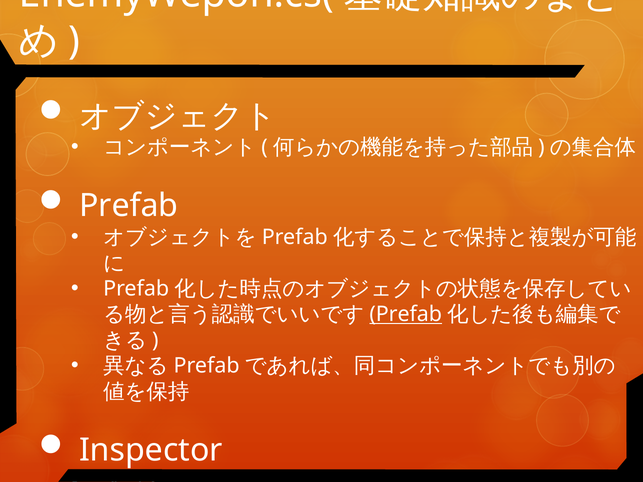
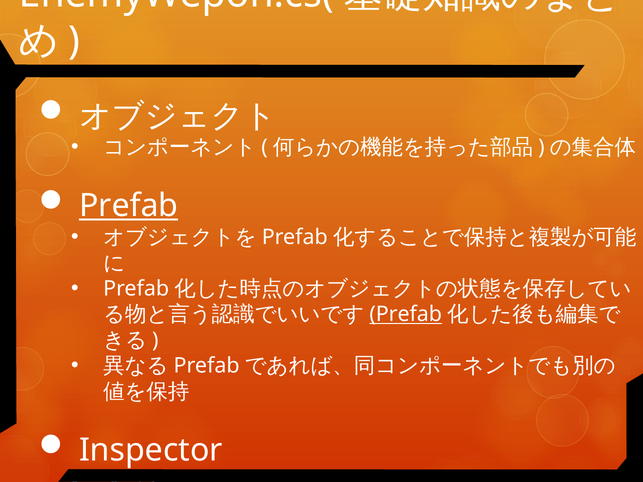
Prefab underline: none -> present (129, 206)
